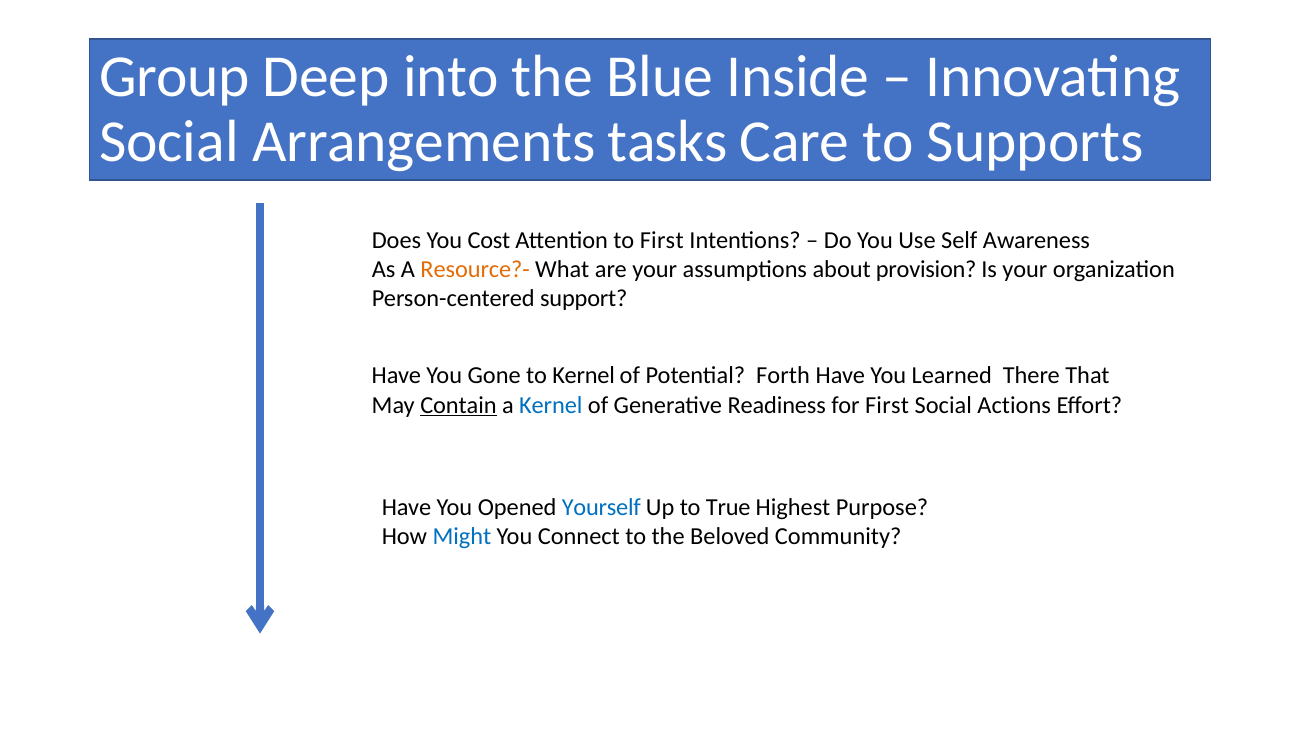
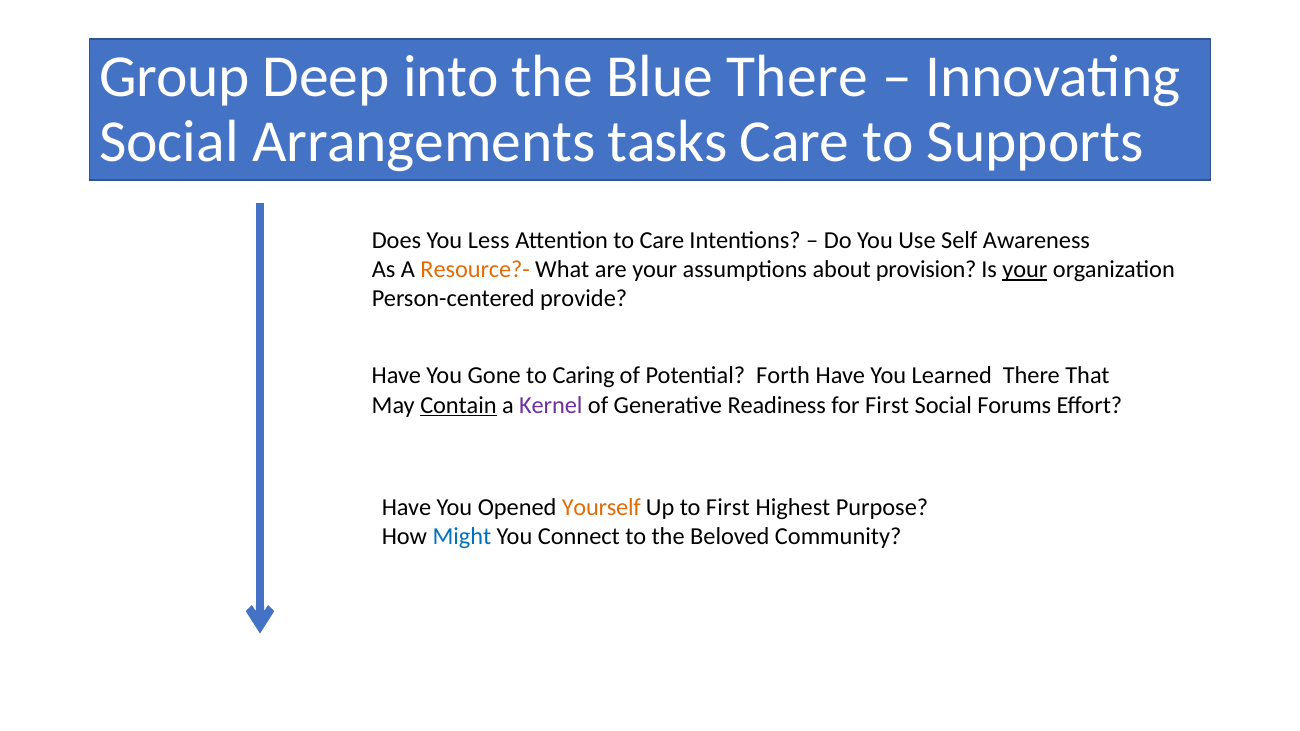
Blue Inside: Inside -> There (797, 77)
Cost: Cost -> Less (489, 240)
to First: First -> Care (662, 240)
your underline: none -> present (1025, 270)
support: support -> provide (584, 299)
to Kernel: Kernel -> Caring (584, 376)
Kernel colour: blue -> purple (551, 405)
Actions: Actions -> Forums (1014, 405)
Yourself colour: blue -> orange (601, 508)
to True: True -> First (728, 508)
